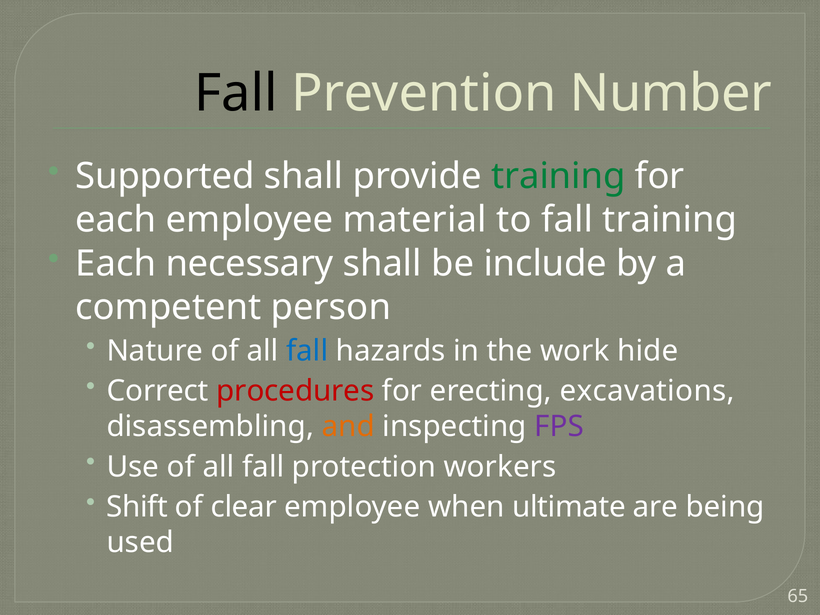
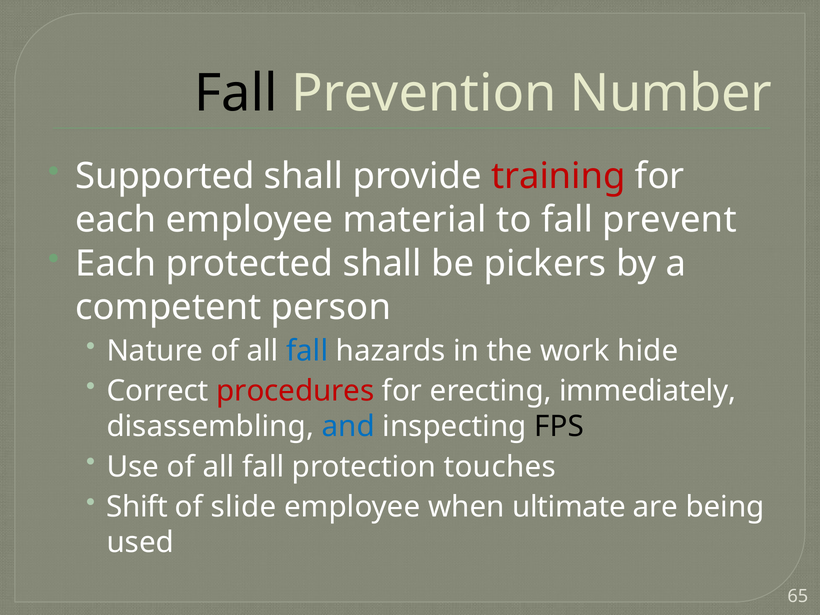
training colour: green -> red (558, 176)
fall training: training -> prevent (670, 220)
necessary: necessary -> protected (249, 264)
include: include -> pickers (545, 264)
excavations: excavations -> immediately (648, 391)
and colour: orange -> blue (348, 427)
FPS colour: purple -> black (559, 427)
workers: workers -> touches (500, 467)
clear: clear -> slide (243, 507)
